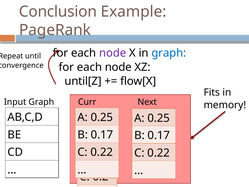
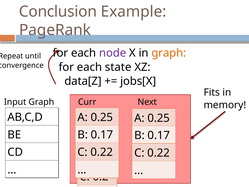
graph colour: blue -> orange (169, 53)
node: node -> state (118, 67)
until[Z: until[Z -> data[Z (83, 81)
flow[X: flow[X -> jobs[X (138, 81)
